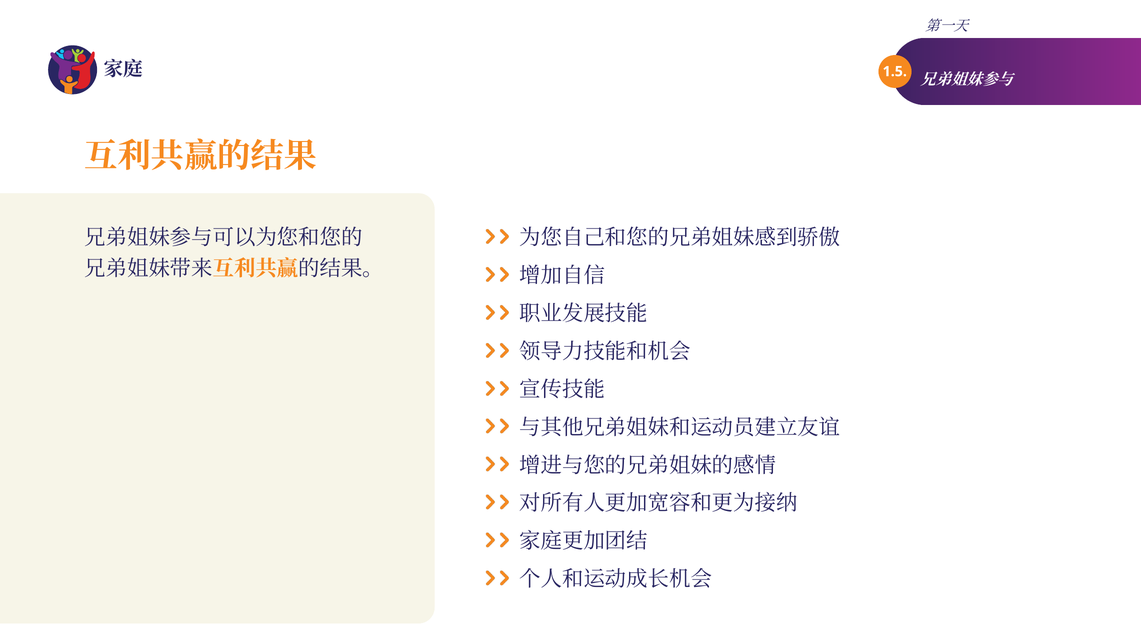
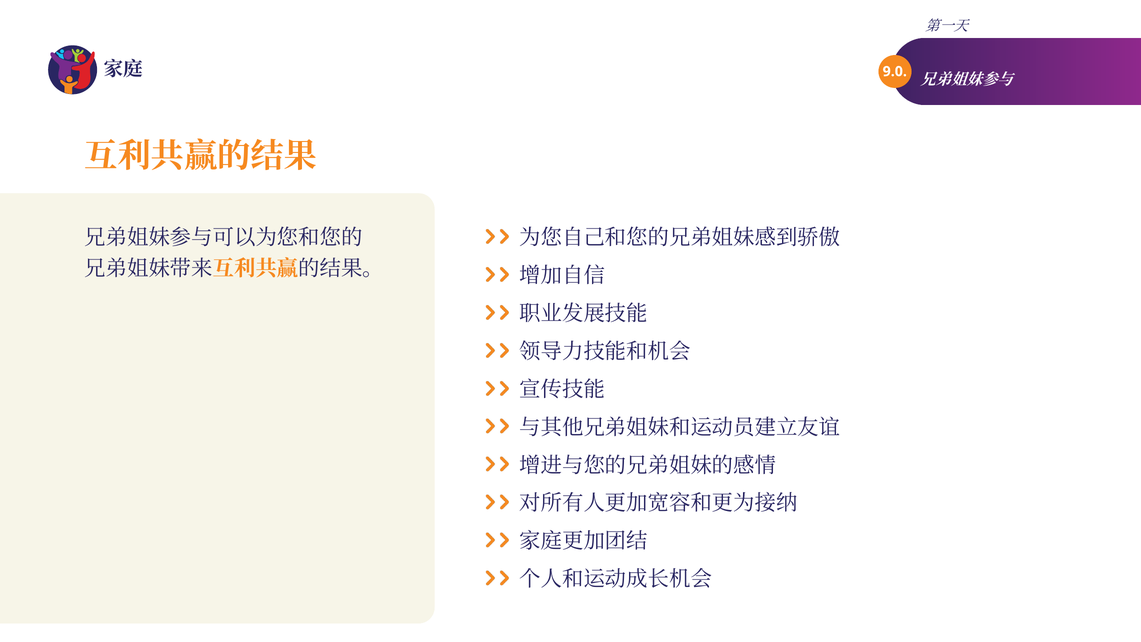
1.5: 1.5 -> 9.0 (895, 71)
